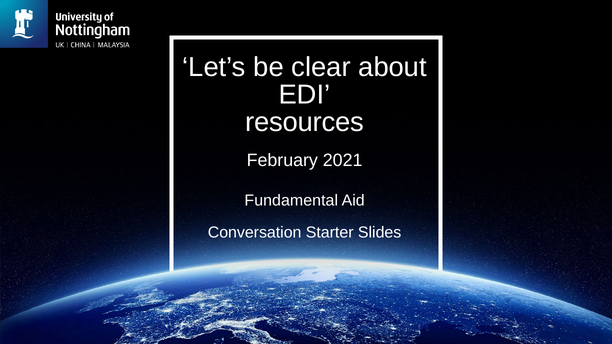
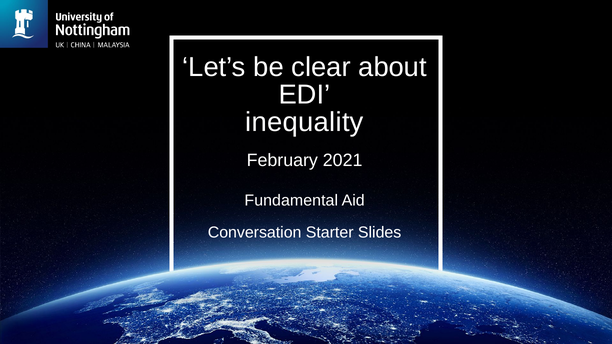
resources: resources -> inequality (304, 122)
